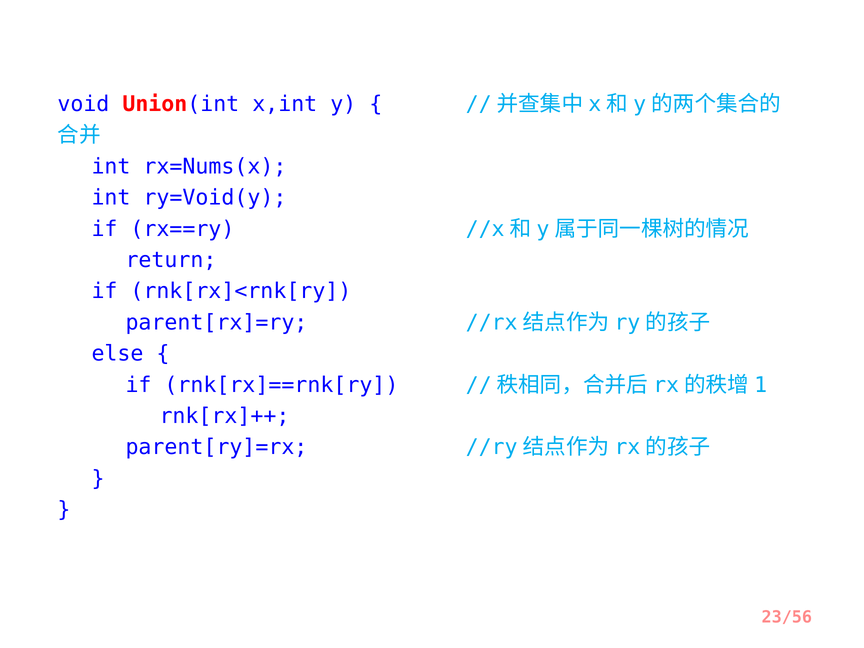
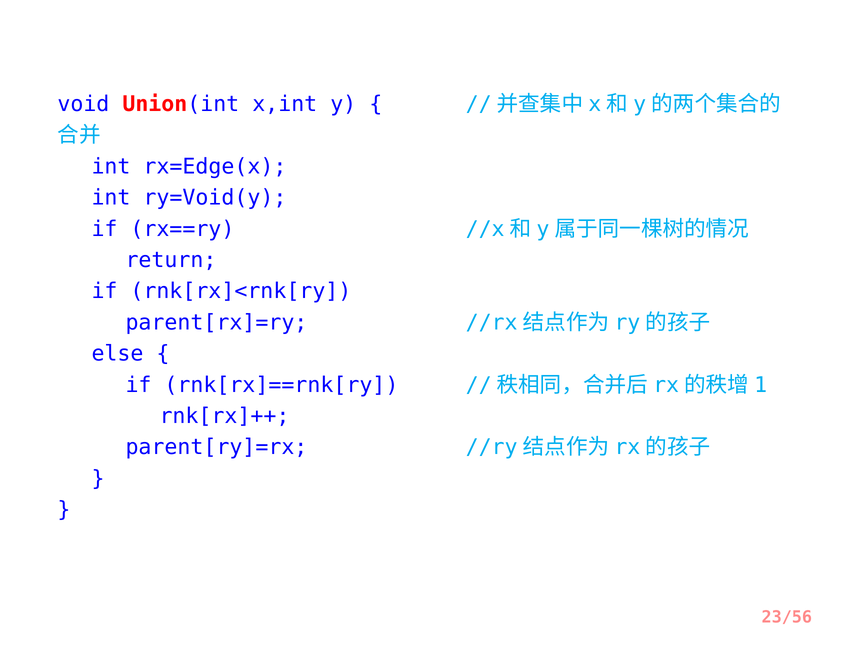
rx=Nums(x: rx=Nums(x -> rx=Edge(x (215, 167)
